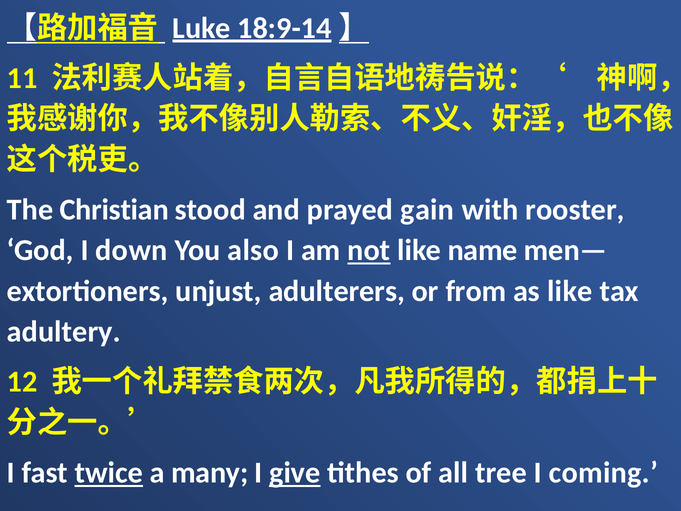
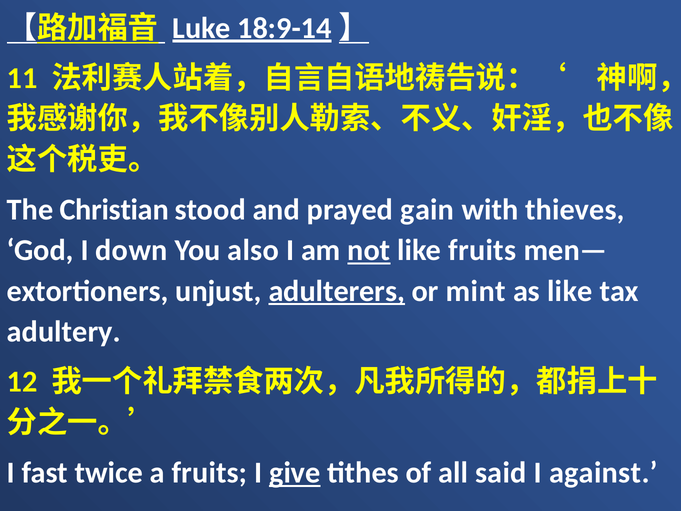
rooster: rooster -> thieves (575, 210)
like name: name -> fruits (482, 250)
adulterers underline: none -> present (337, 291)
from: from -> mint (476, 291)
twice underline: present -> none (109, 473)
a many: many -> fruits (210, 473)
tree: tree -> said (501, 473)
coming: coming -> against (603, 473)
